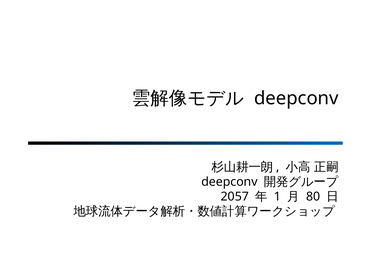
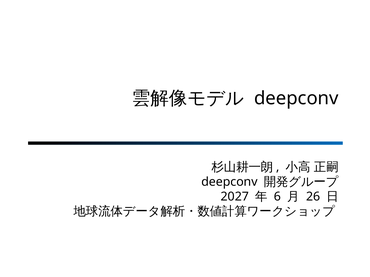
2057: 2057 -> 2027 (235, 197)
1: 1 -> 6 (277, 197)
80: 80 -> 26 (313, 197)
